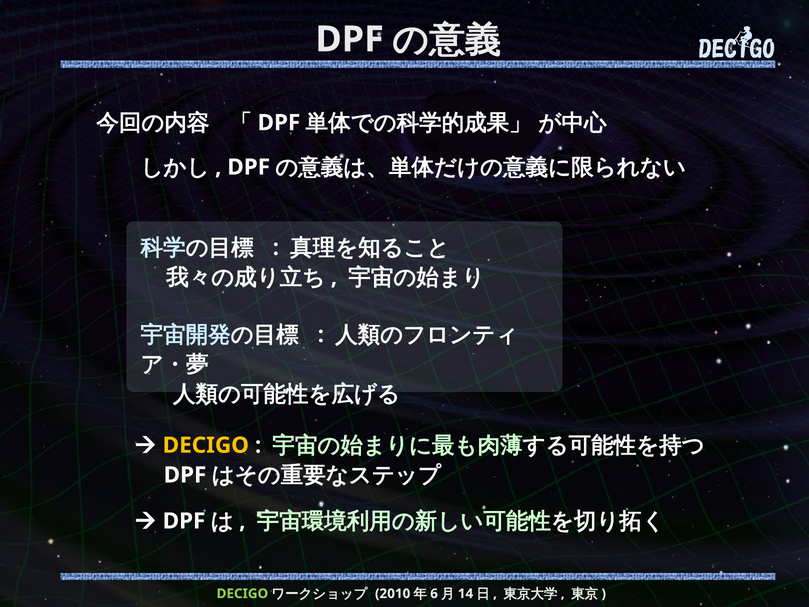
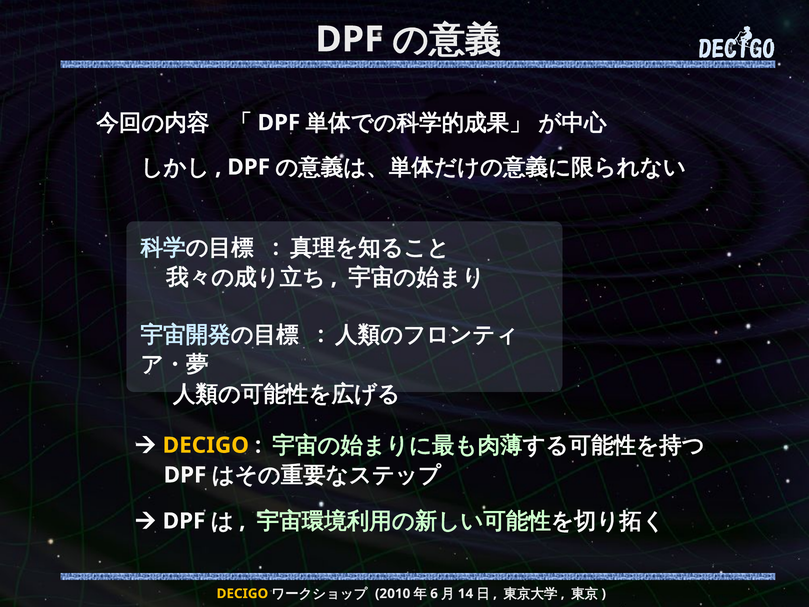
DECIGO colour: light green -> yellow (242, 593)
